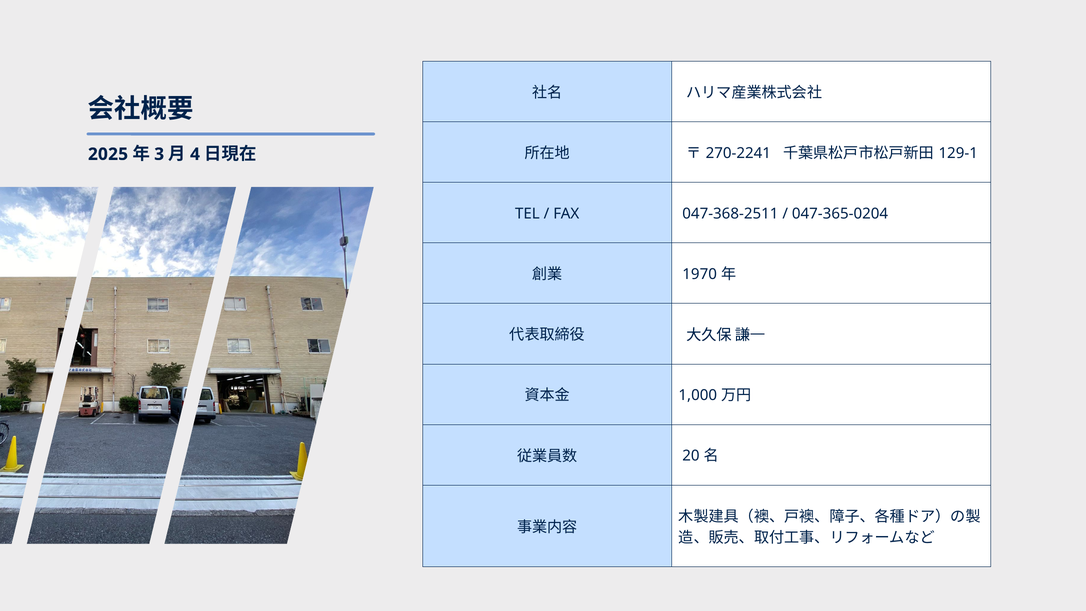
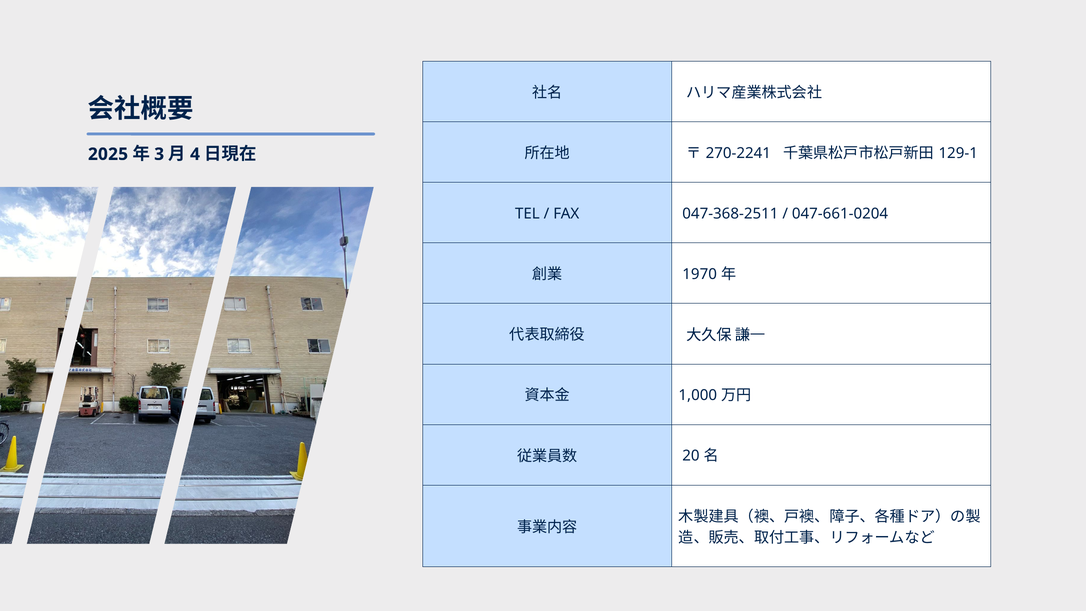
047-365-0204: 047-365-0204 -> 047-661-0204 (840, 214)
